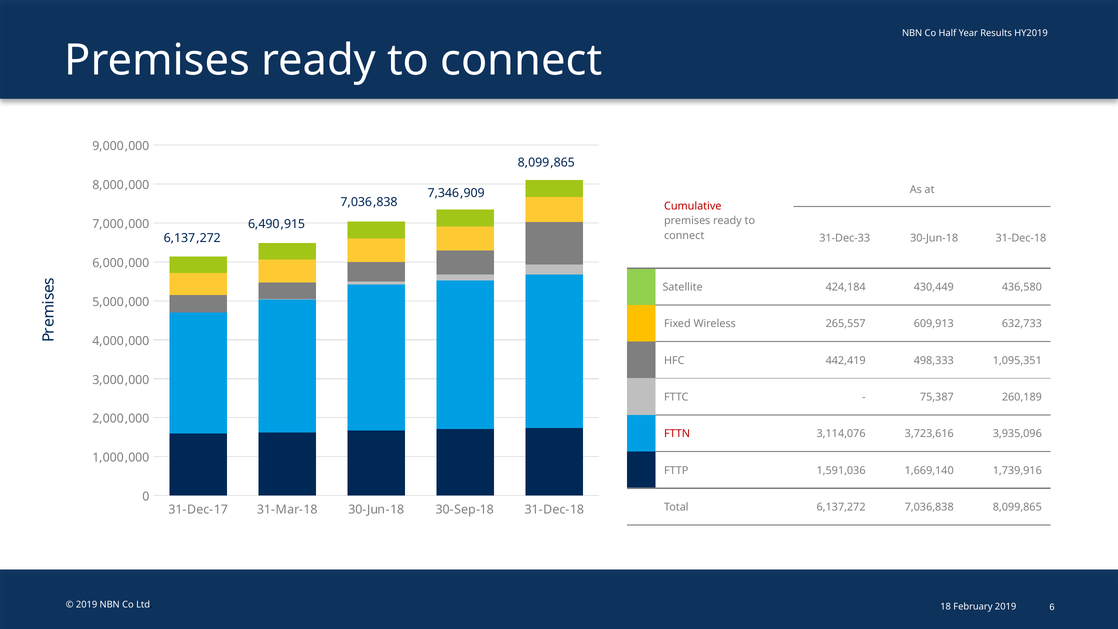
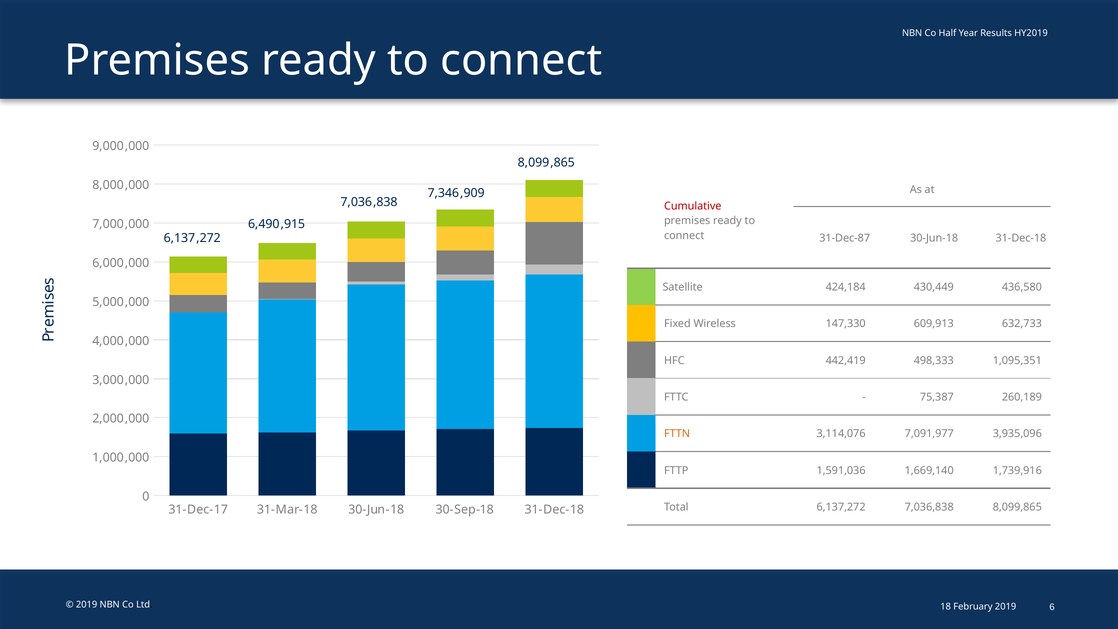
31-Dec-33: 31-Dec-33 -> 31-Dec-87 (845, 238)
265,557: 265,557 -> 147,330 (846, 324)
FTTN colour: red -> orange (677, 434)
3,723,616: 3,723,616 -> 7,091,977 (929, 434)
